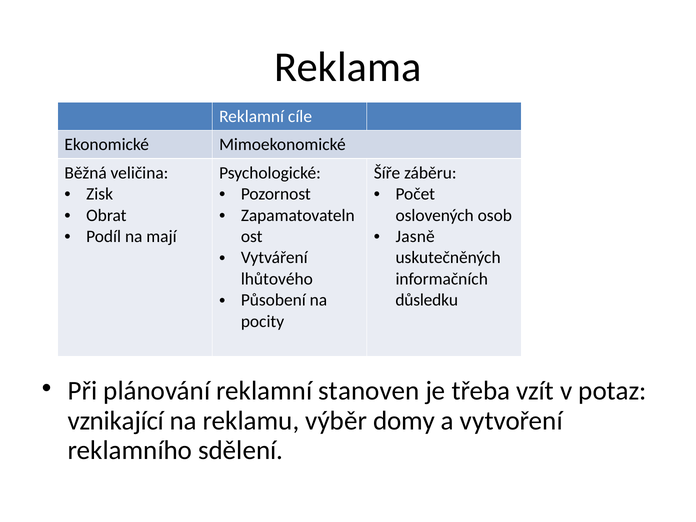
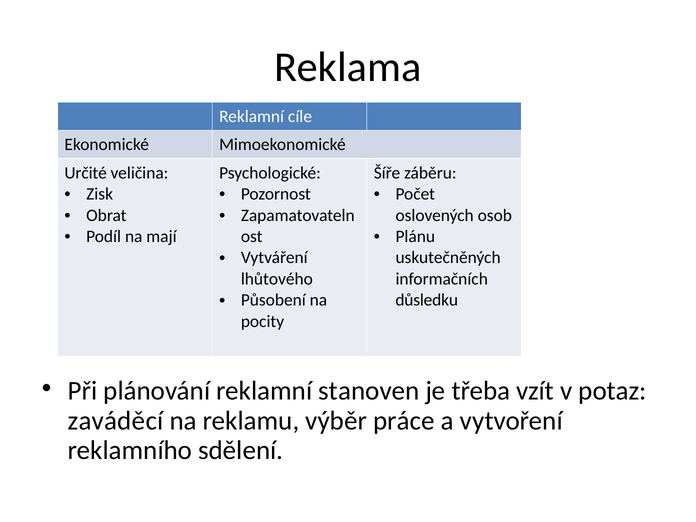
Běžná: Běžná -> Určité (86, 173)
Jasně: Jasně -> Plánu (415, 237)
vznikající: vznikající -> zaváděcí (116, 421)
domy: domy -> práce (404, 421)
